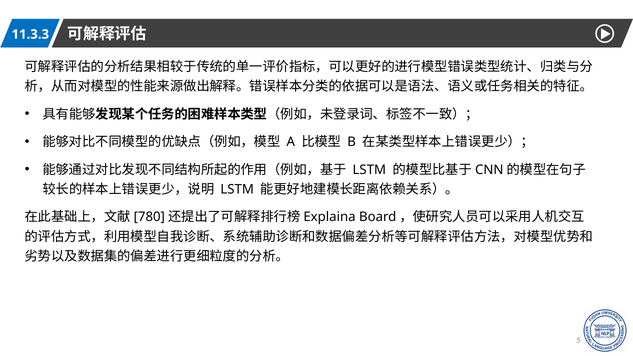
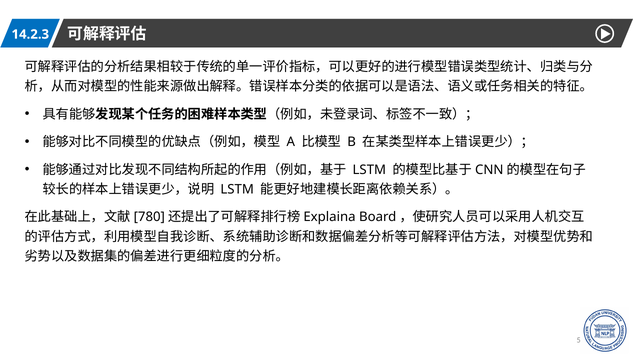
11.3.3: 11.3.3 -> 14.2.3 (30, 34)
